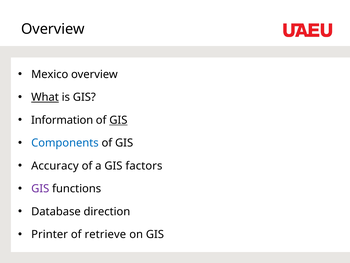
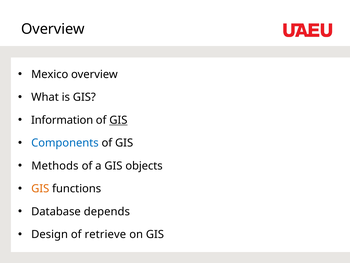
What underline: present -> none (45, 97)
Accuracy: Accuracy -> Methods (55, 166)
factors: factors -> objects (144, 166)
GIS colour: purple -> orange (40, 188)
direction: direction -> depends (107, 211)
Printer: Printer -> Design (50, 234)
